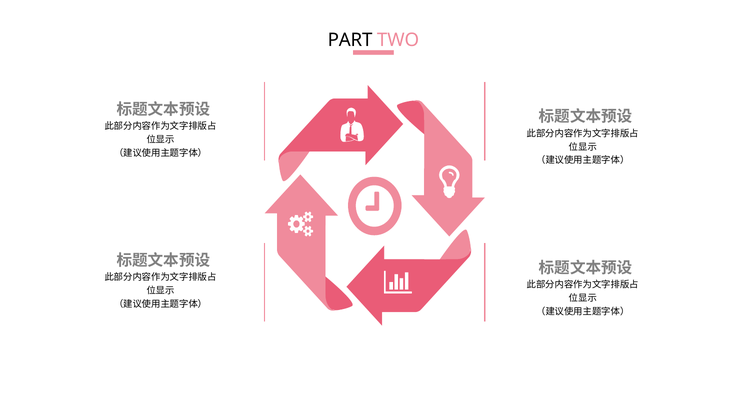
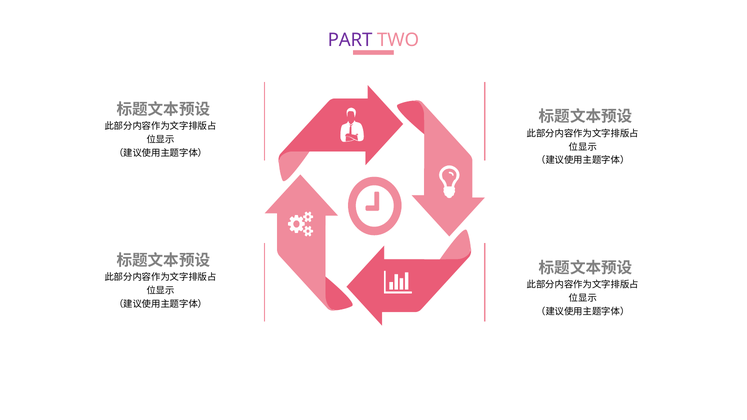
PART colour: black -> purple (350, 40)
